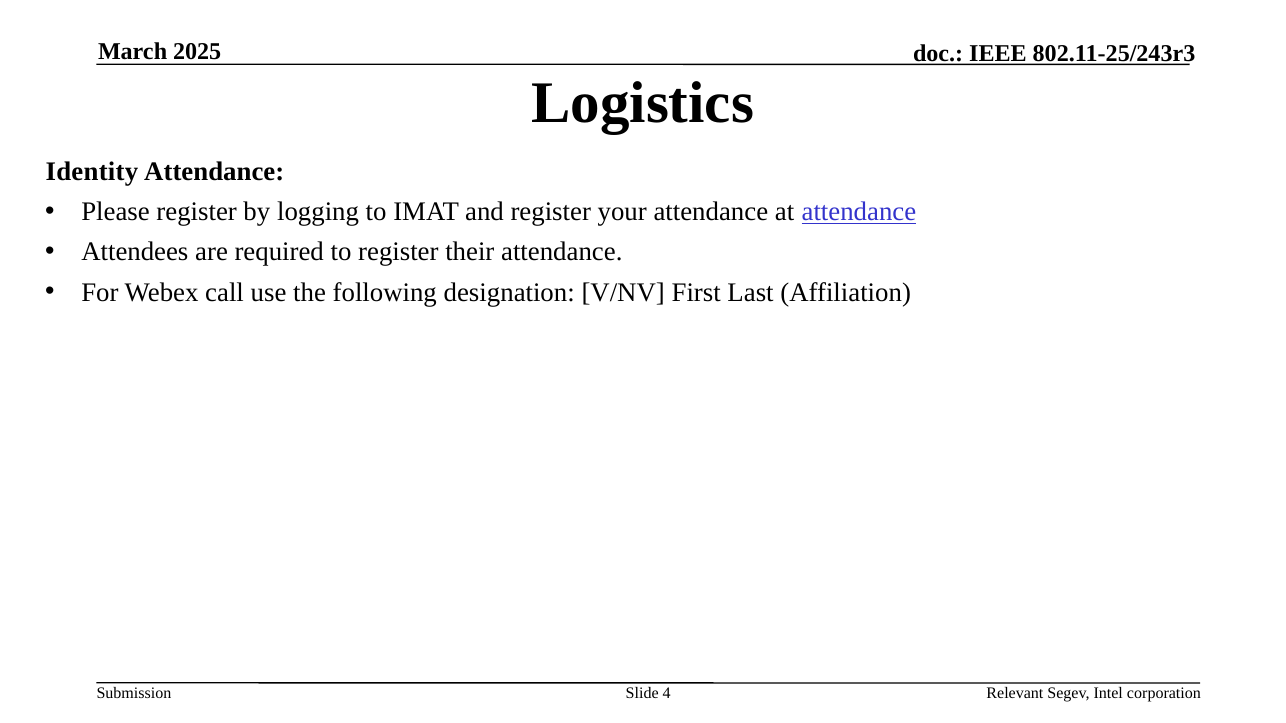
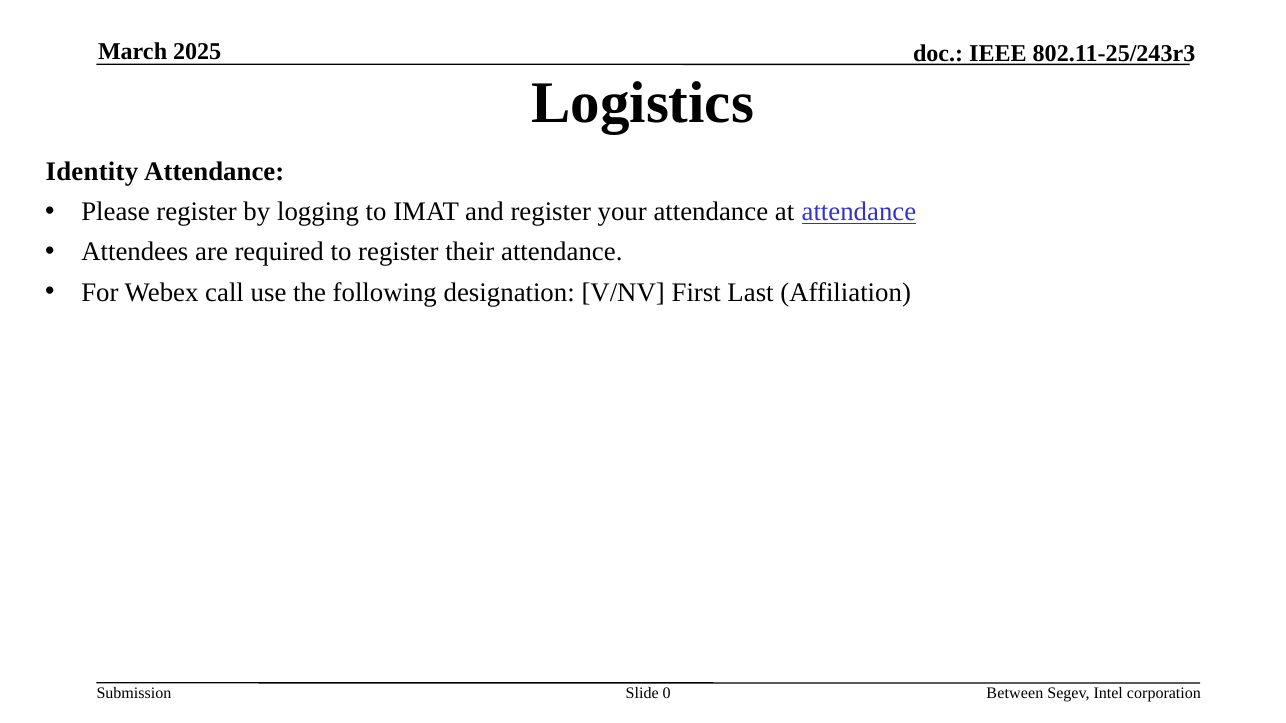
4: 4 -> 0 (667, 694)
Relevant: Relevant -> Between (1015, 694)
